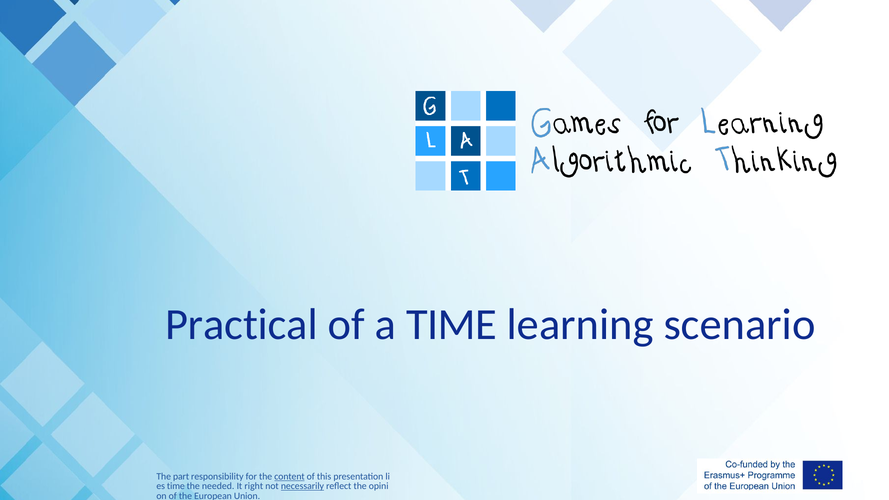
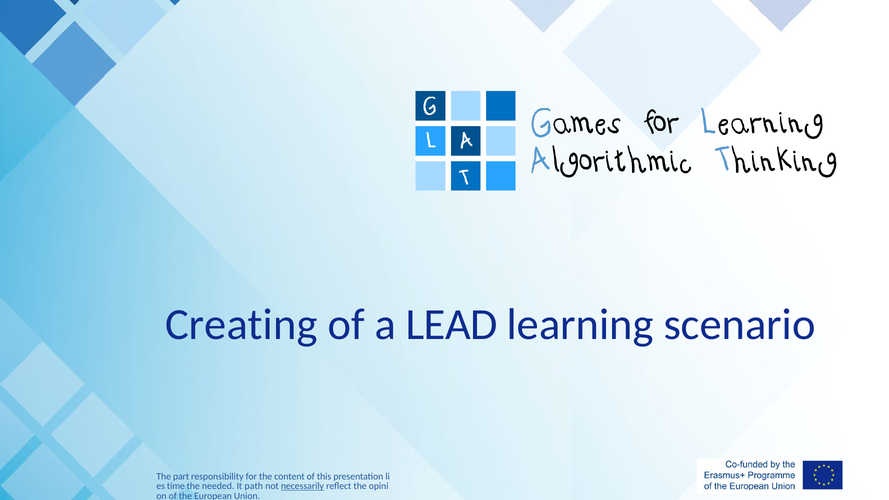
Practical: Practical -> Creating (241, 325)
a TIME: TIME -> LEAD (452, 325)
content underline: present -> none (289, 477)
right: right -> path (254, 486)
